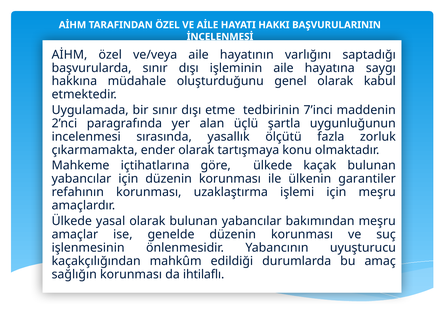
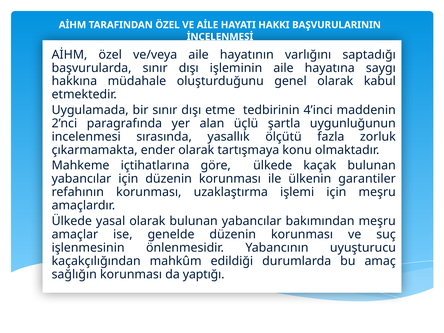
7’inci: 7’inci -> 4’inci (318, 110)
ihtilaflı: ihtilaflı -> yaptığı (204, 274)
